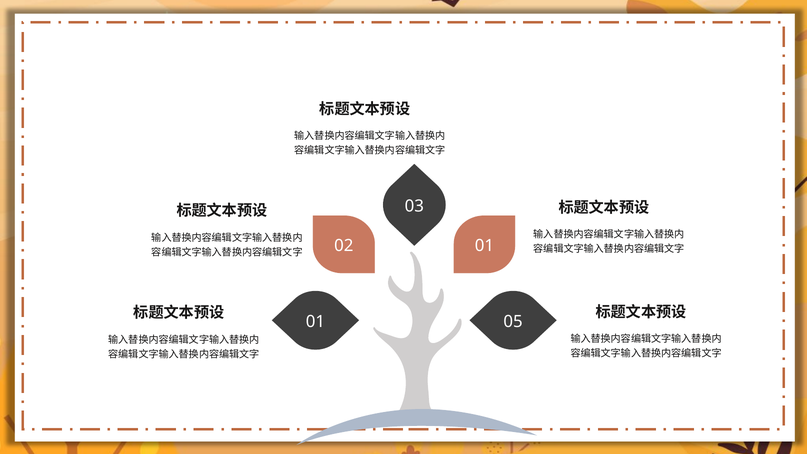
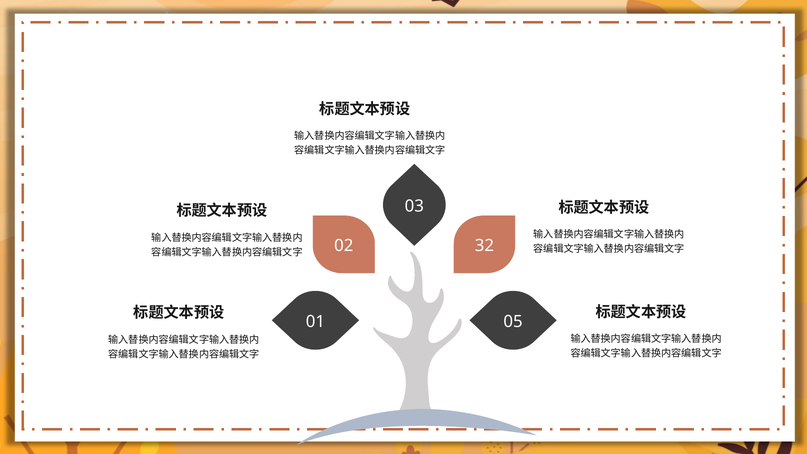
02 01: 01 -> 32 (484, 246)
